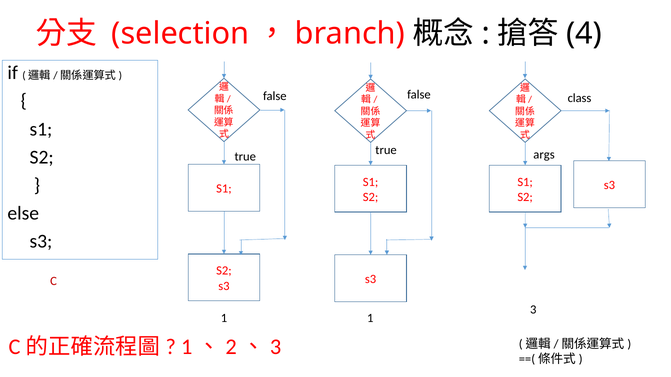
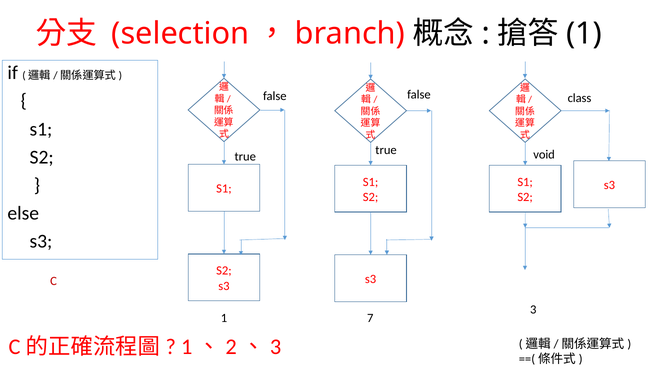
4: 4 -> 1 (584, 34)
args: args -> void (544, 155)
1 1: 1 -> 7 (370, 319)
